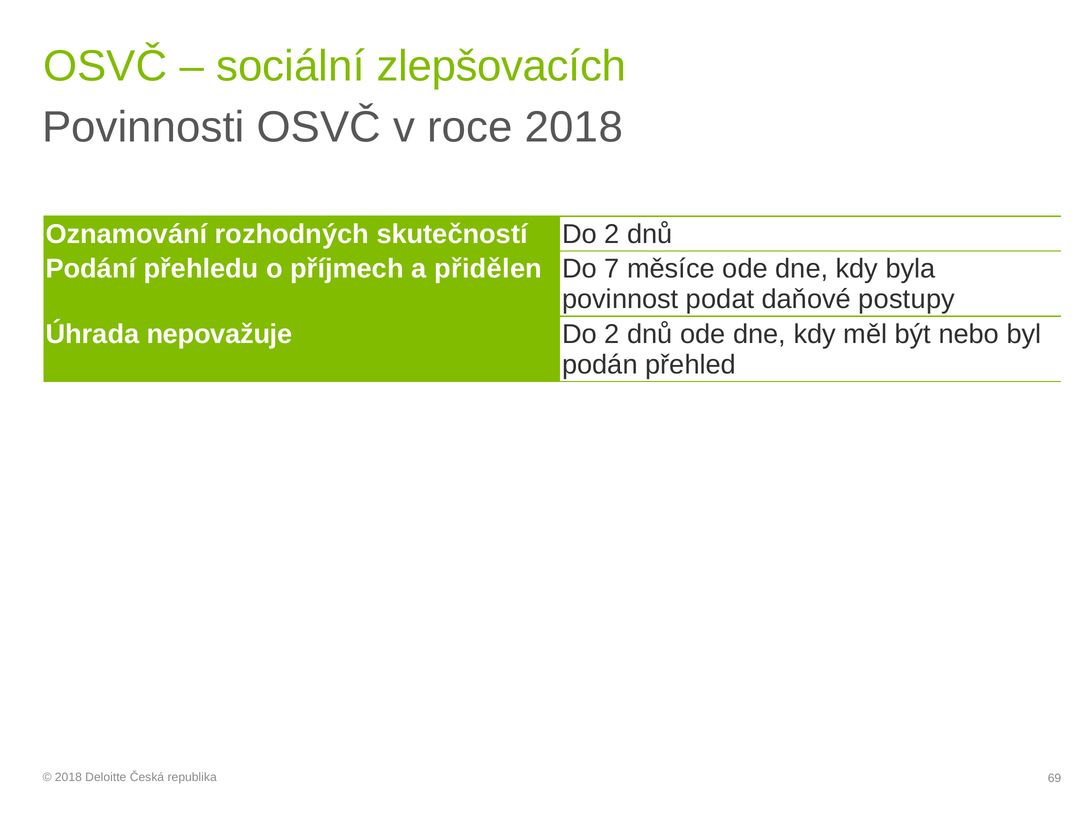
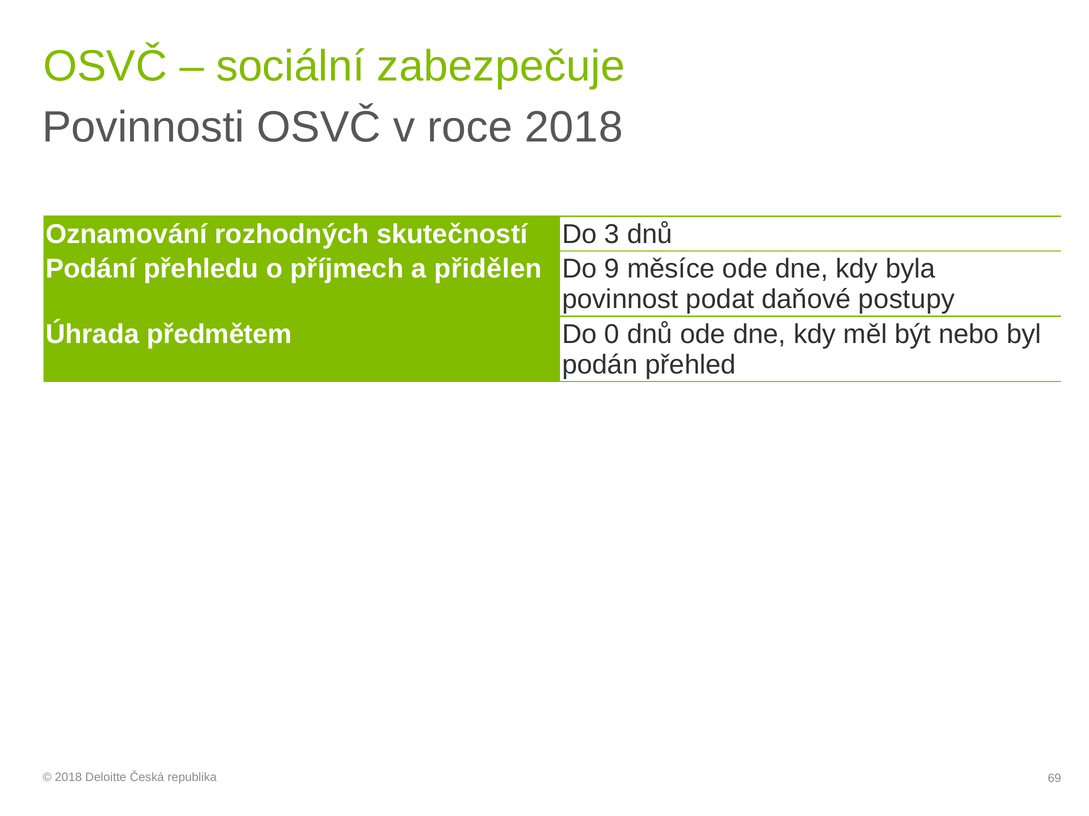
zlepšovacích: zlepšovacích -> zabezpečuje (501, 66)
skutečností Do 2: 2 -> 3 (612, 234)
7: 7 -> 9 (612, 269)
nepovažuje: nepovažuje -> předmětem (219, 334)
2: 2 -> 0 (612, 334)
